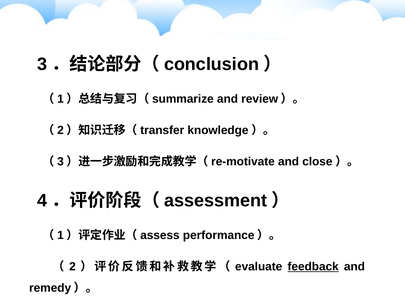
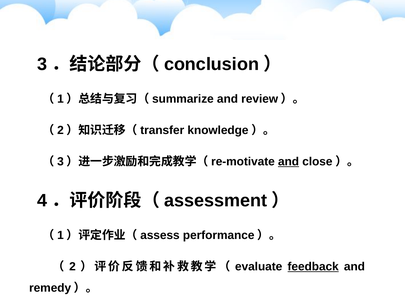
and underline: none -> present (289, 162)
